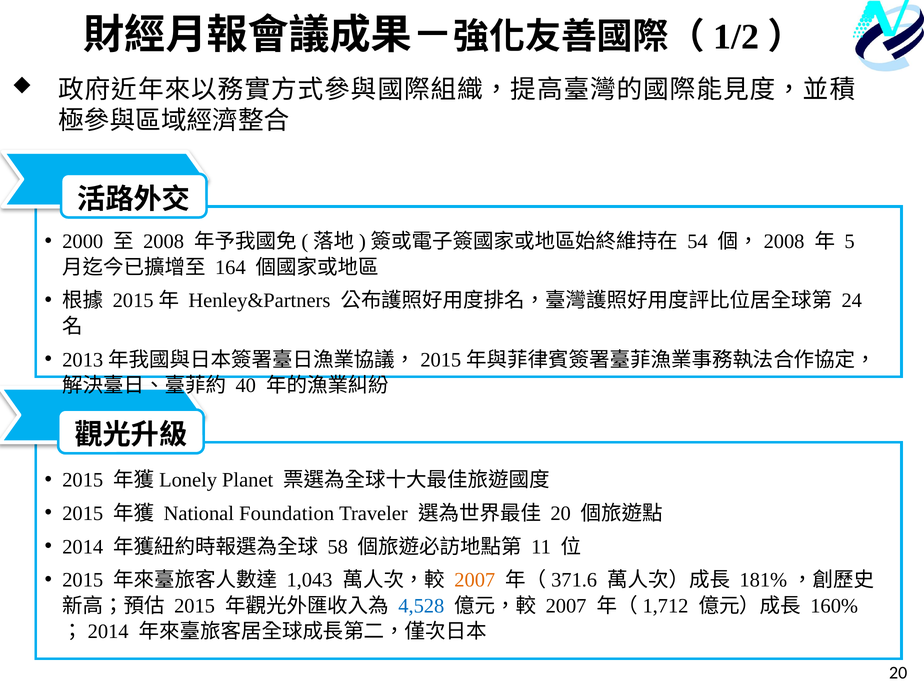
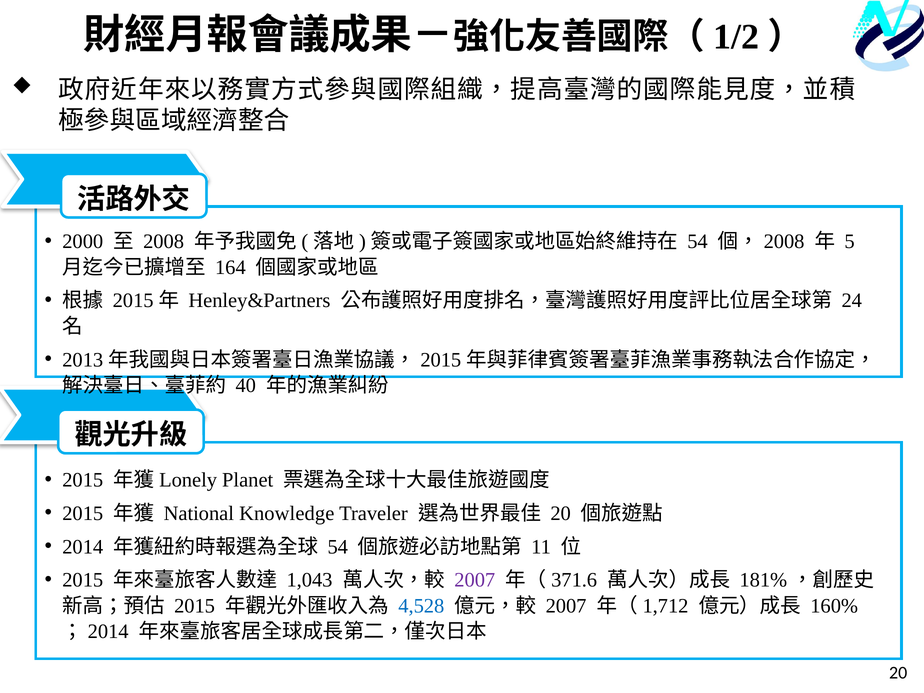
Foundation: Foundation -> Knowledge (287, 513)
58: 58 -> 54 (338, 547)
2007 colour: orange -> purple (475, 580)
